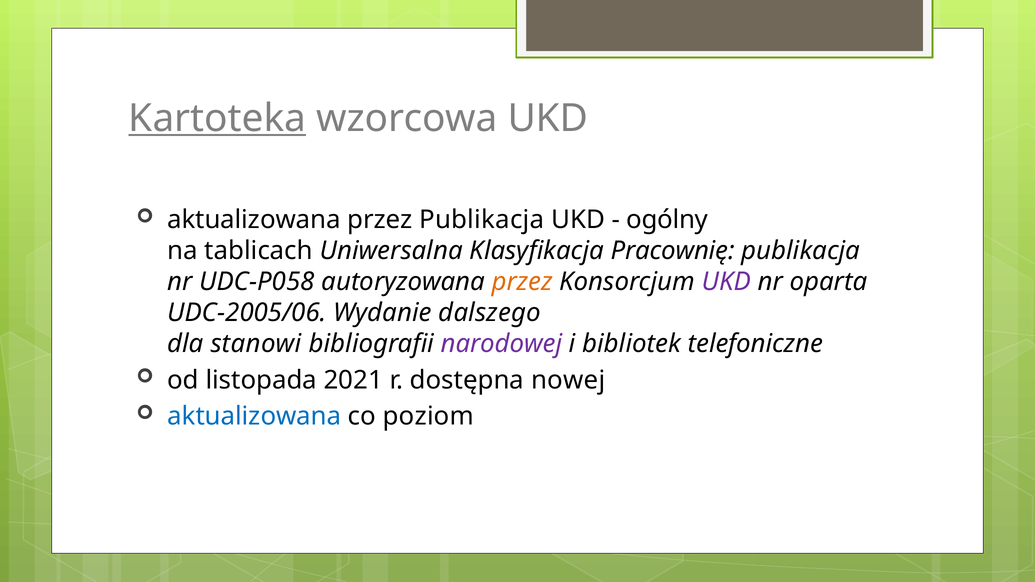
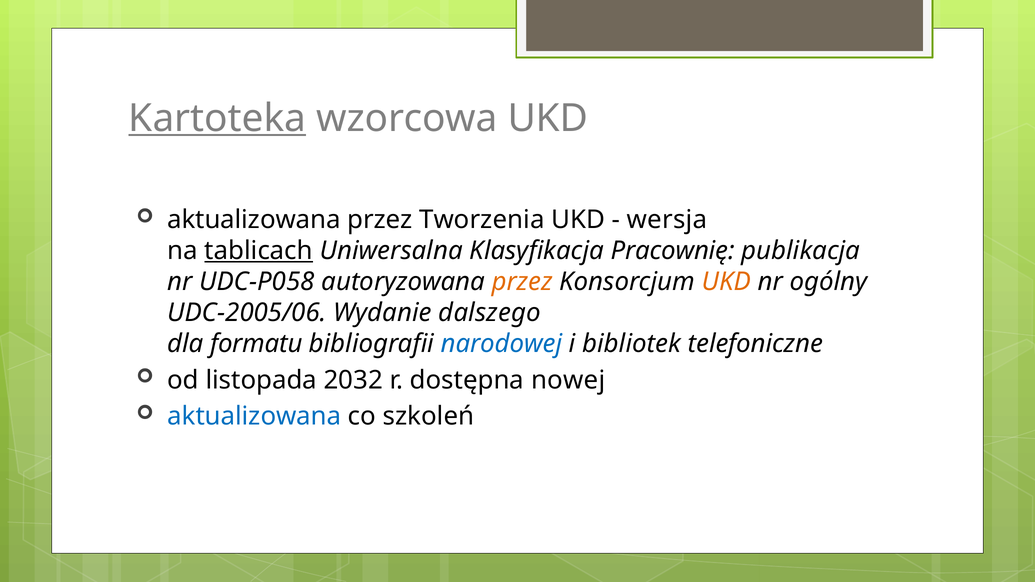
przez Publikacja: Publikacja -> Tworzenia (482, 220)
ogólny: ogólny -> wersja (667, 220)
tablicach underline: none -> present (259, 251)
UKD colour: purple -> orange (726, 282)
oparta: oparta -> ogólny (829, 282)
stanowi: stanowi -> formatu (256, 344)
narodowej colour: purple -> blue (501, 344)
2021: 2021 -> 2032 (353, 380)
poziom: poziom -> szkoleń (428, 416)
